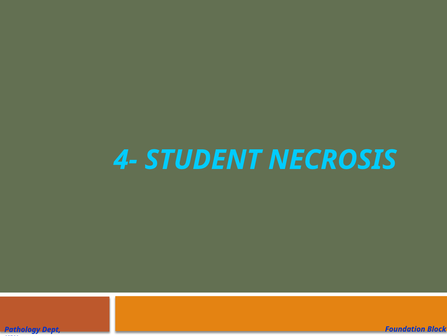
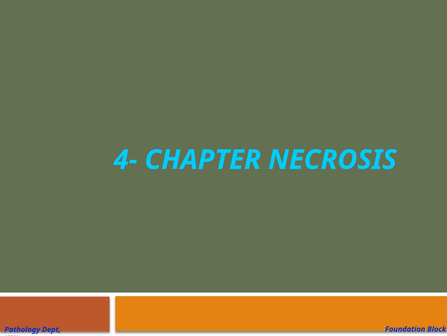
STUDENT: STUDENT -> CHAPTER (203, 160)
